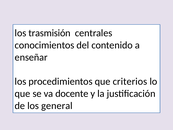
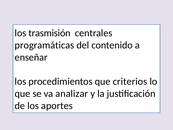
conocimientos: conocimientos -> programáticas (44, 45)
docente: docente -> analizar (72, 93)
general: general -> aportes (57, 106)
